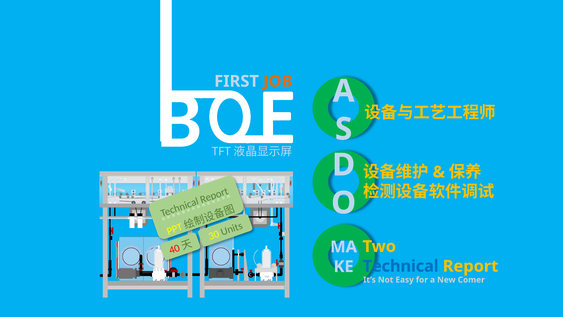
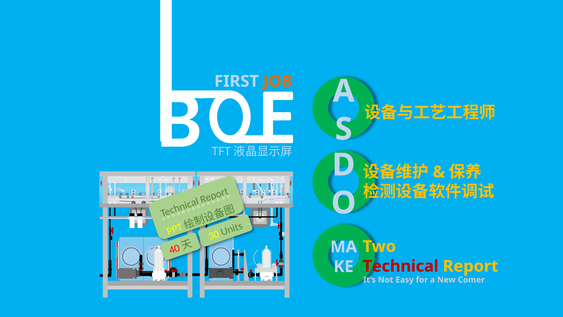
Technical colour: blue -> red (401, 266)
